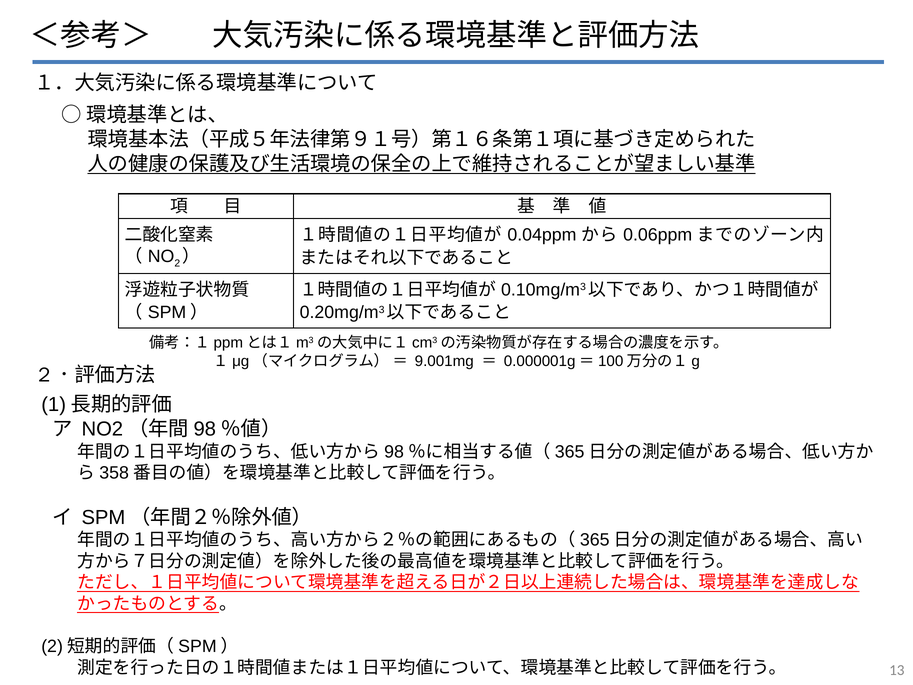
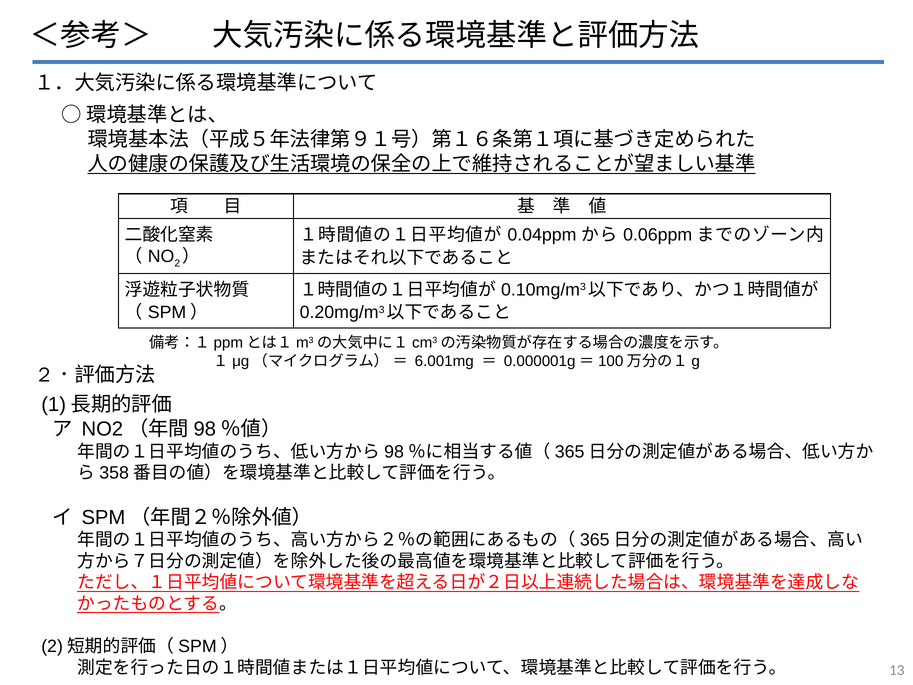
9.001mg: 9.001mg -> 6.001mg (444, 361)
